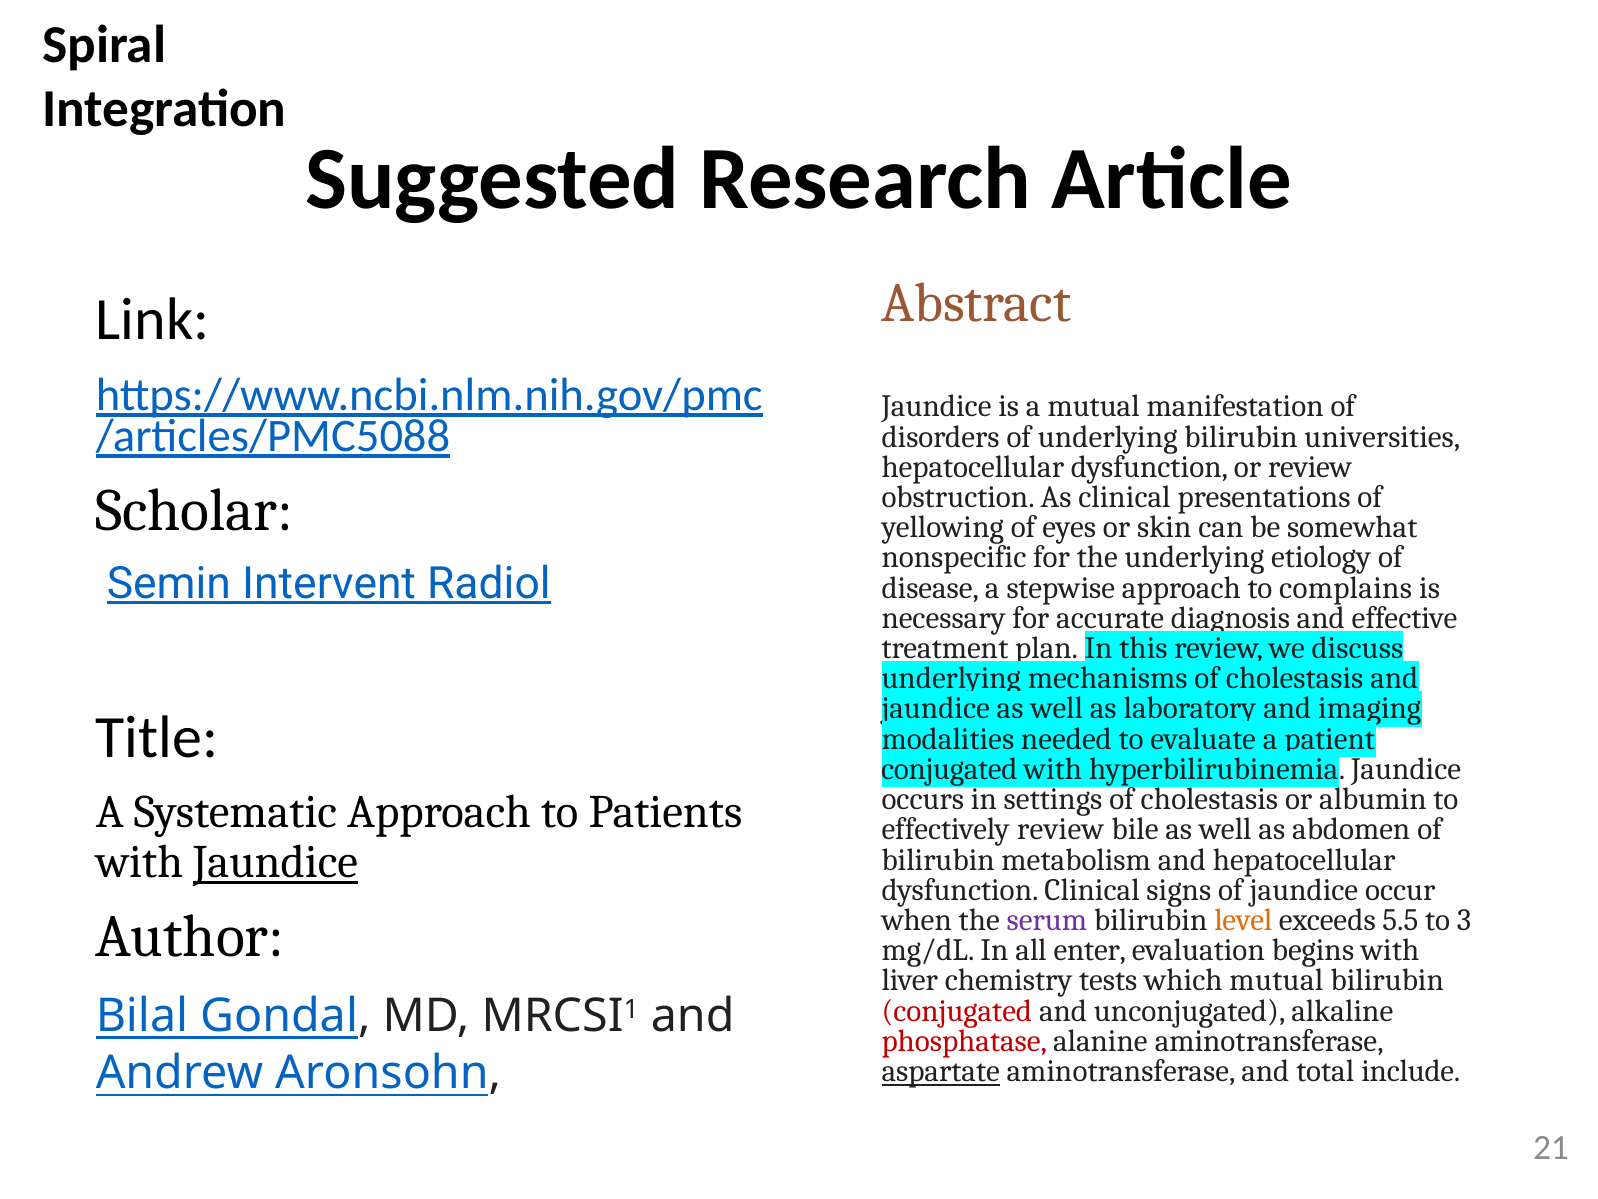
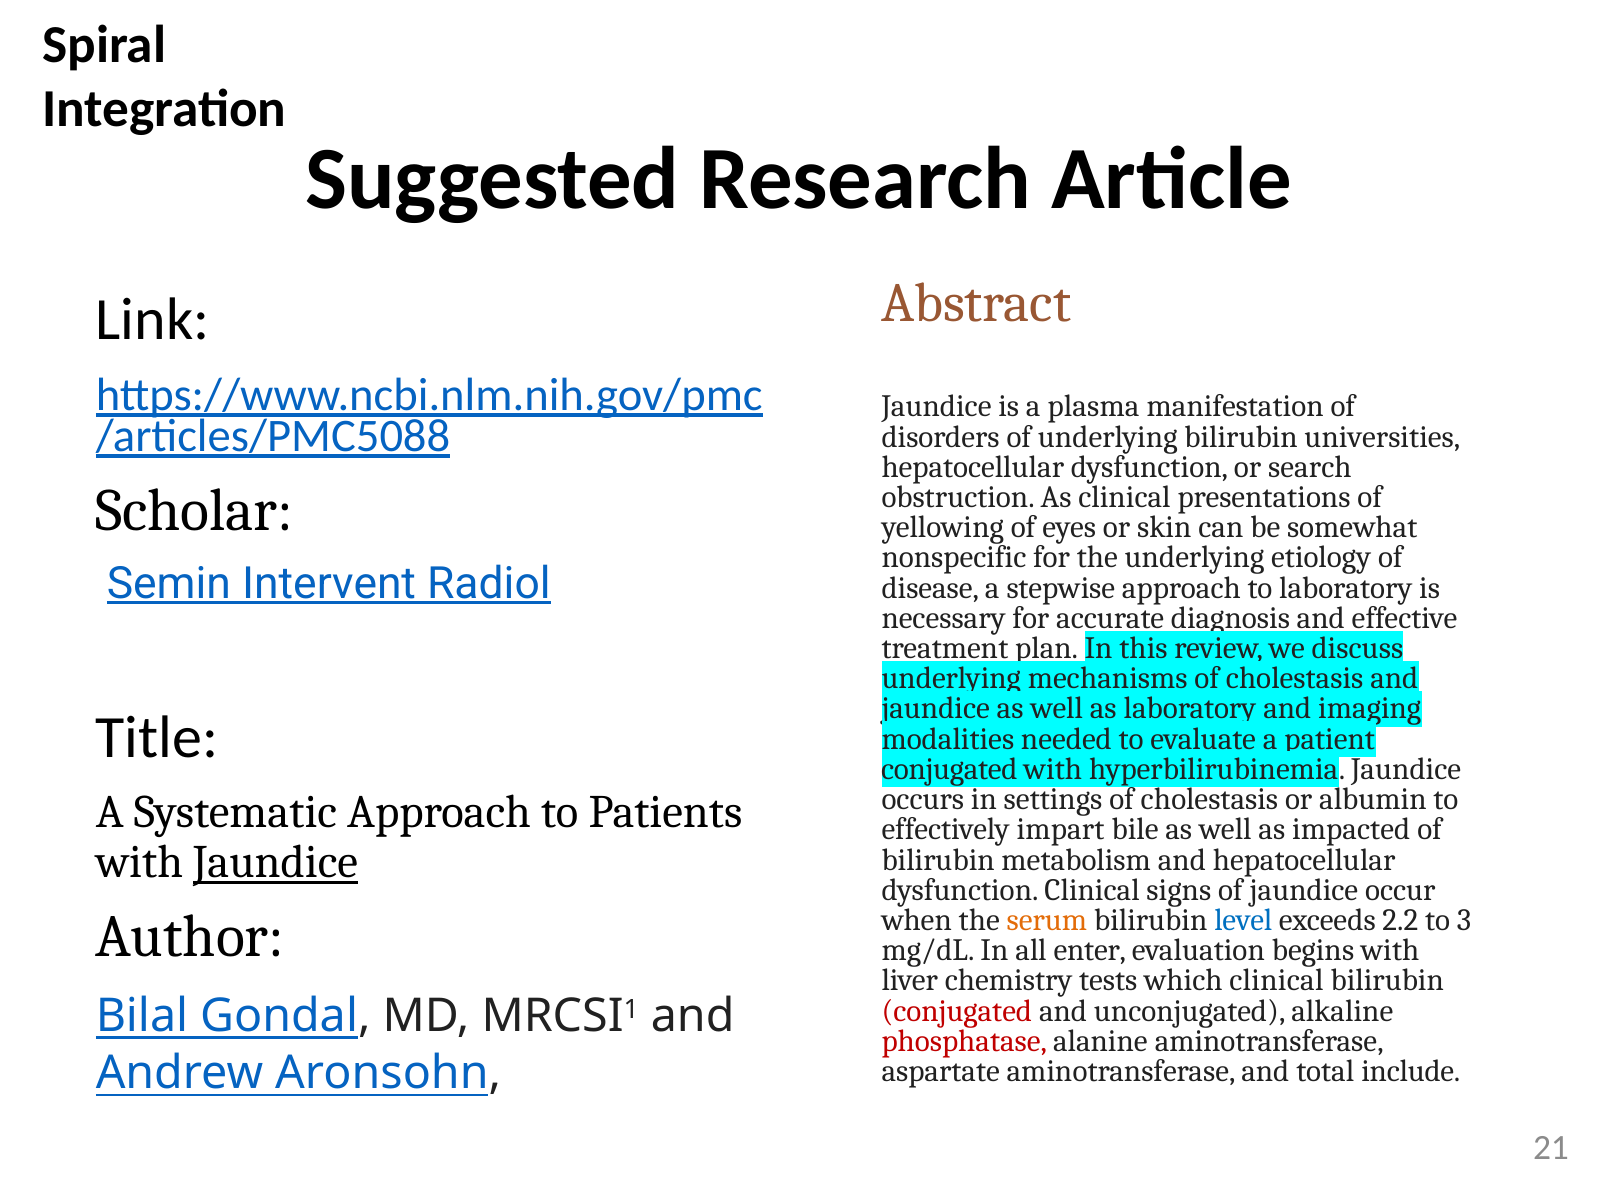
a mutual: mutual -> plasma (1094, 406)
or review: review -> search (1310, 467)
to complains: complains -> laboratory (1346, 588)
effectively review: review -> impart (1061, 829)
abdomen: abdomen -> impacted (1351, 829)
serum colour: purple -> orange (1047, 920)
level colour: orange -> blue (1243, 920)
5.5: 5.5 -> 2.2 (1400, 920)
which mutual: mutual -> clinical (1276, 980)
aspartate underline: present -> none (941, 1071)
